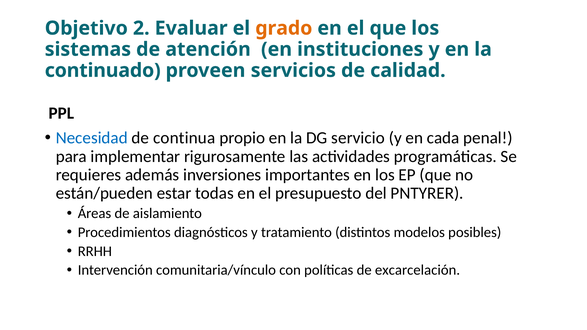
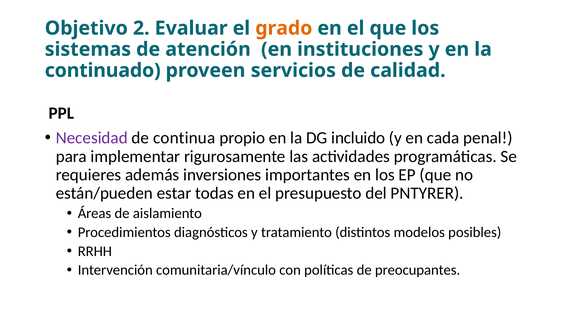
Necesidad colour: blue -> purple (92, 138)
servicio: servicio -> incluido (358, 138)
excarcelación: excarcelación -> preocupantes (418, 270)
